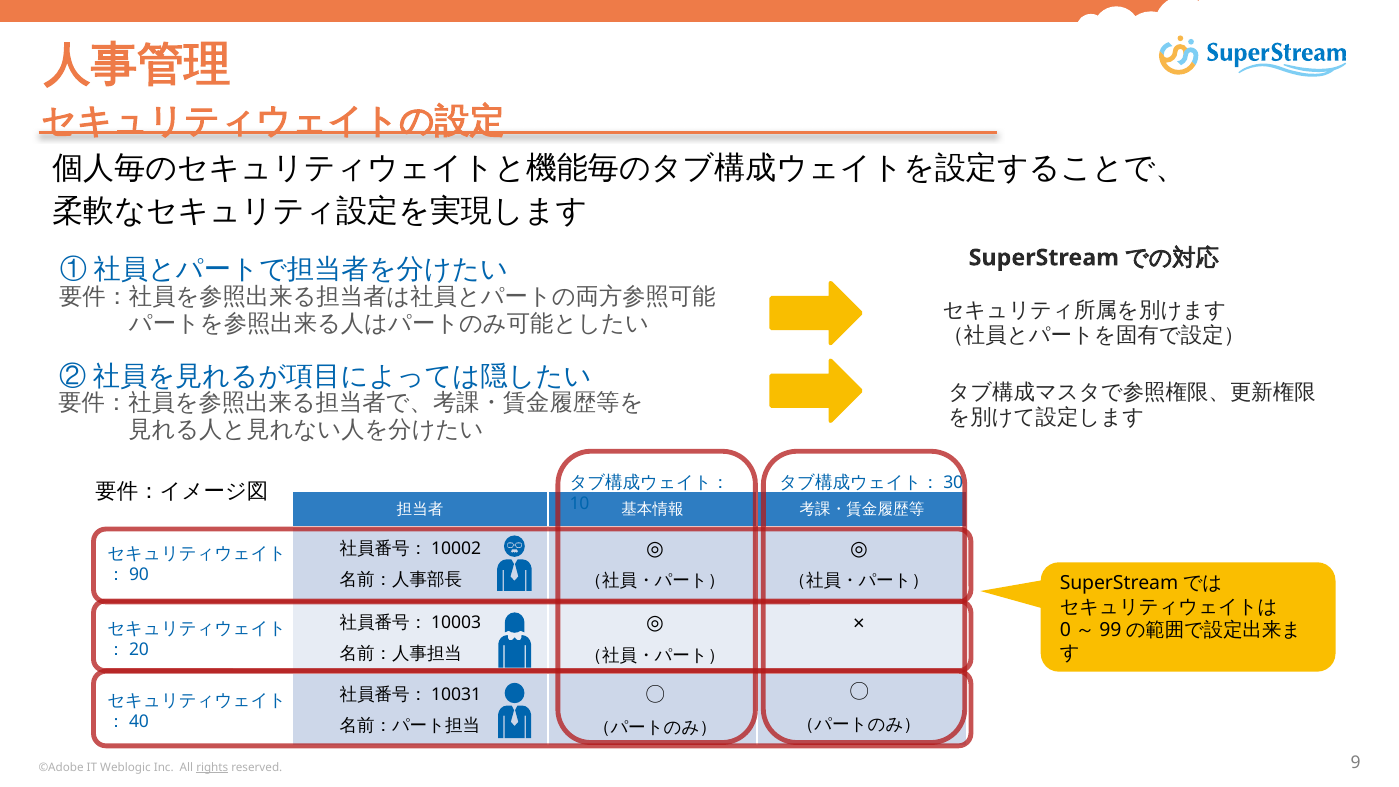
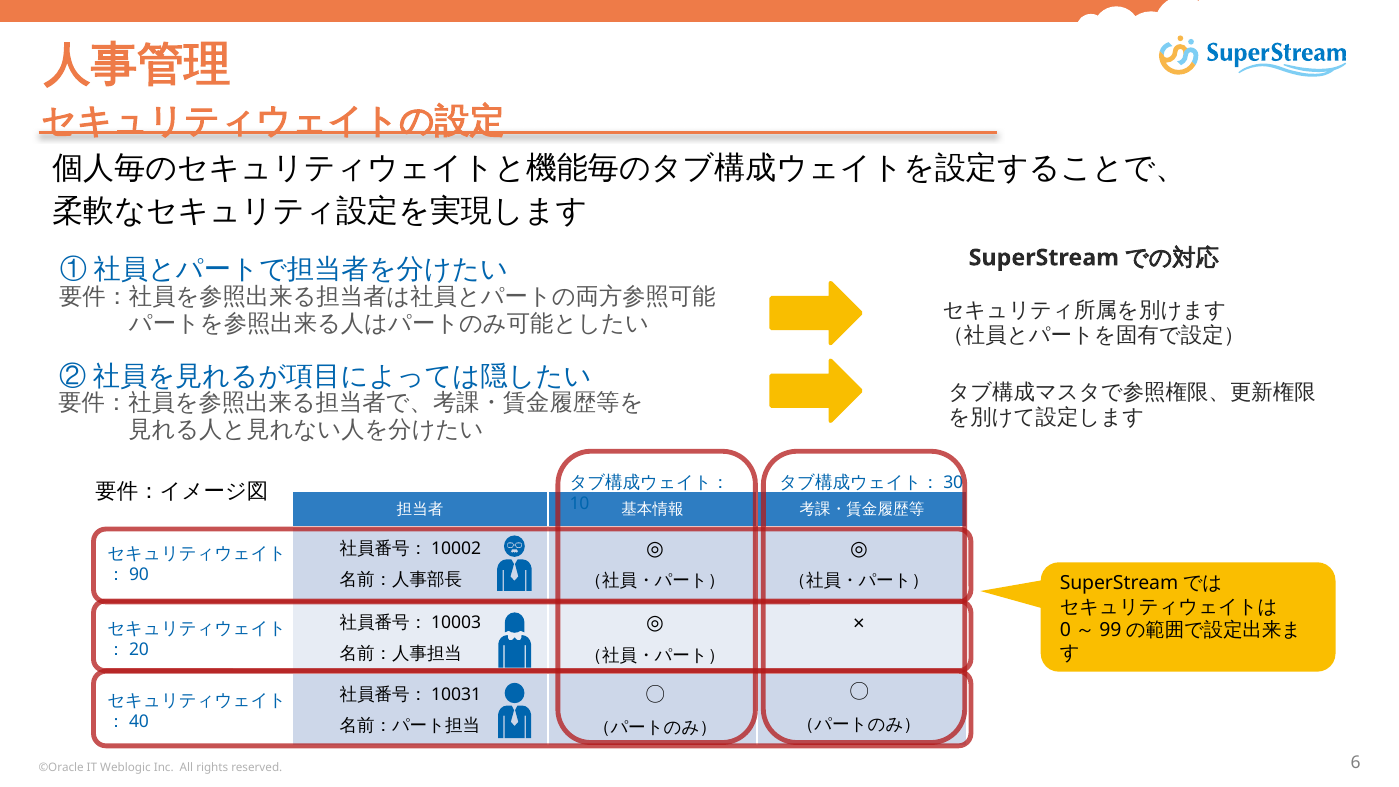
©Adobe: ©Adobe -> ©Oracle (61, 767)
rights underline: present -> none (212, 767)
9: 9 -> 6 (1356, 763)
